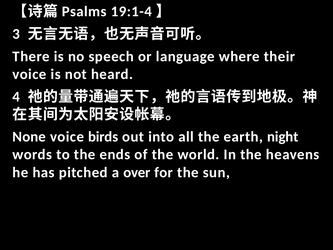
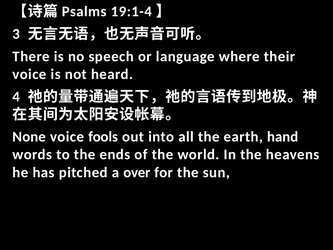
birds: birds -> fools (103, 137)
night: night -> hand (283, 137)
